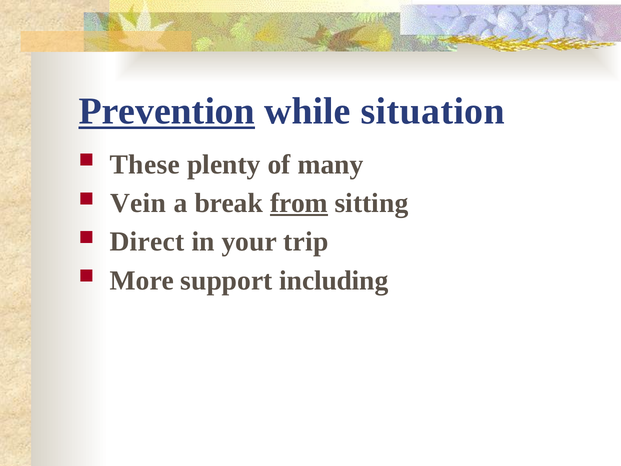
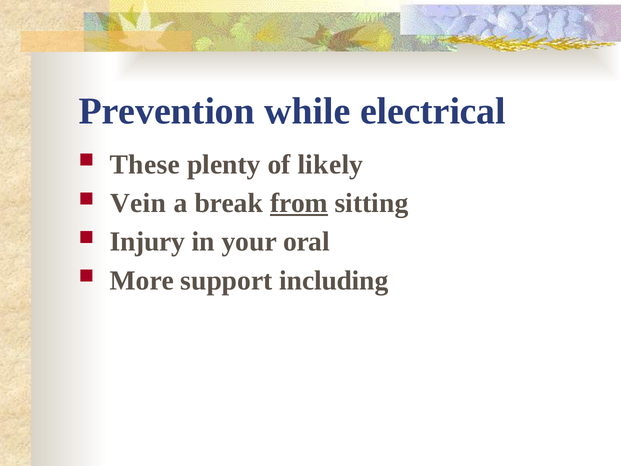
Prevention underline: present -> none (167, 111)
situation: situation -> electrical (433, 111)
many: many -> likely (330, 164)
Direct: Direct -> Injury (147, 242)
trip: trip -> oral (306, 242)
